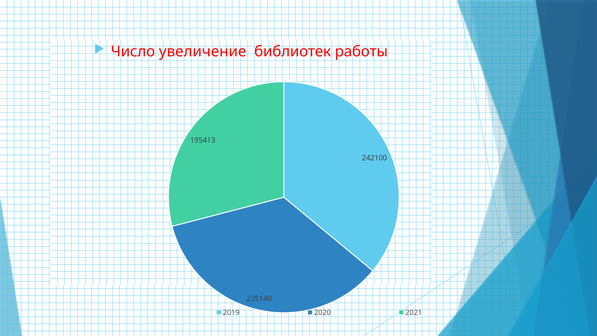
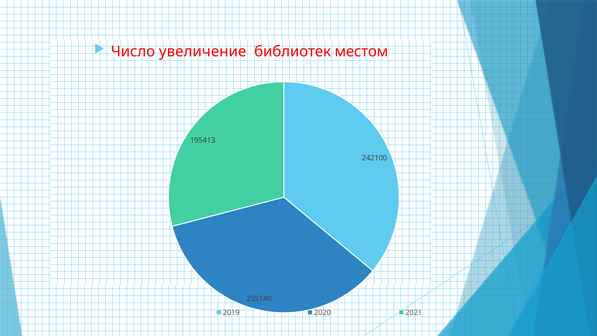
работы: работы -> местом (361, 51)
